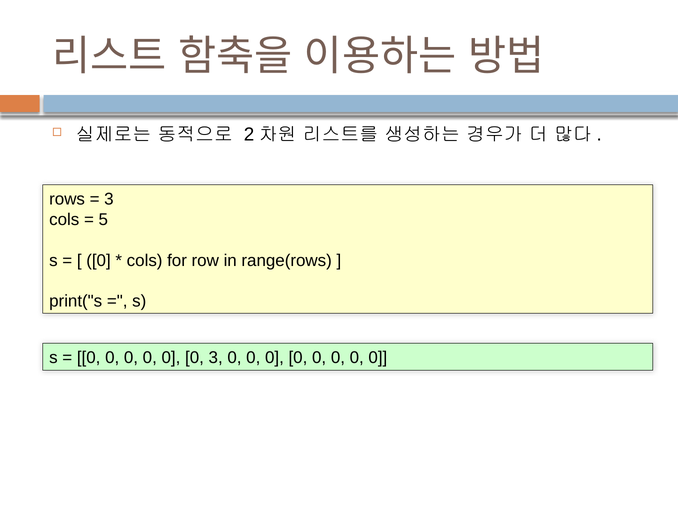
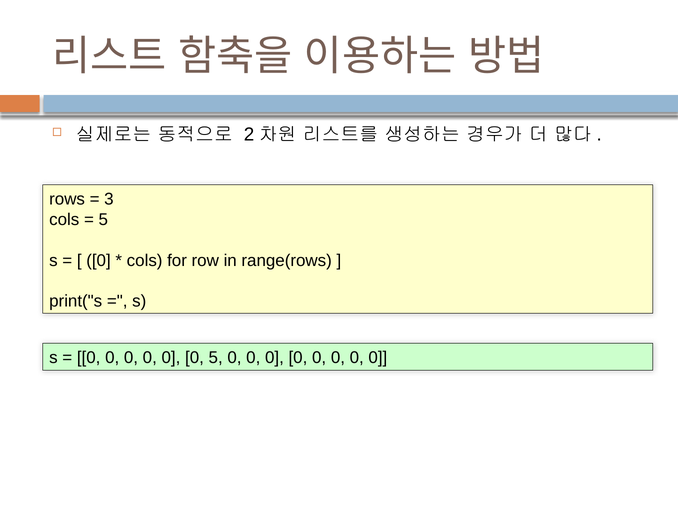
0 3: 3 -> 5 (216, 357)
